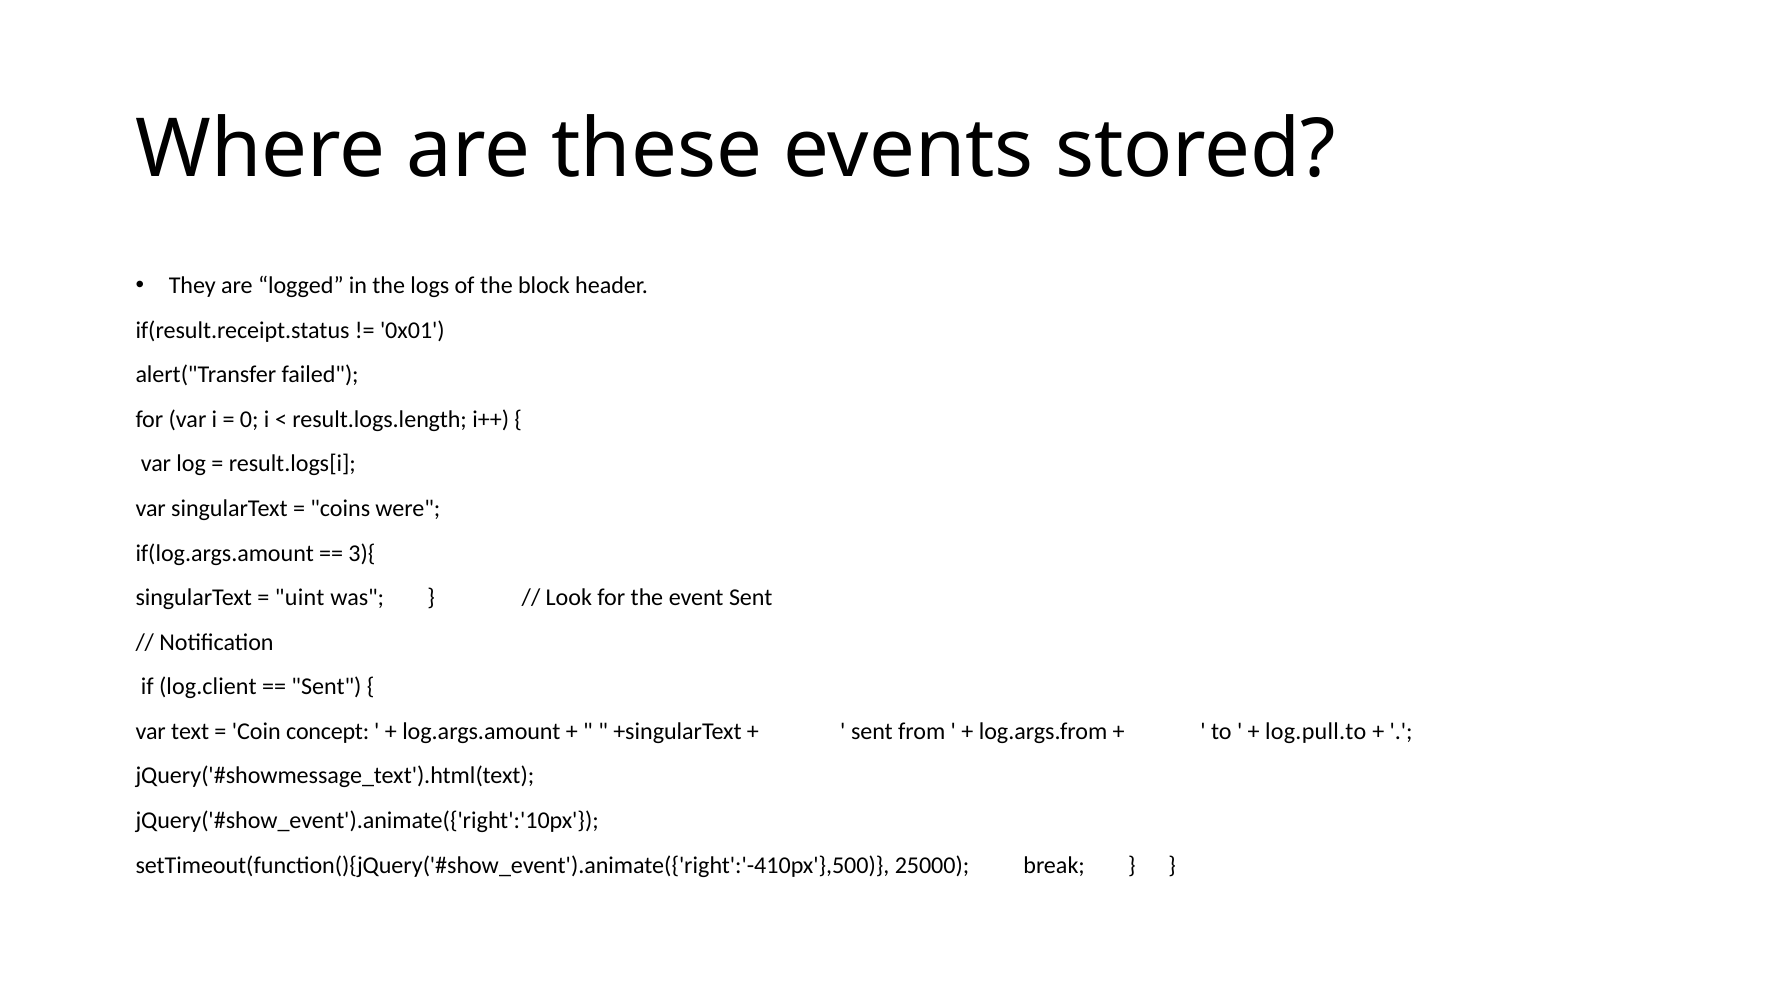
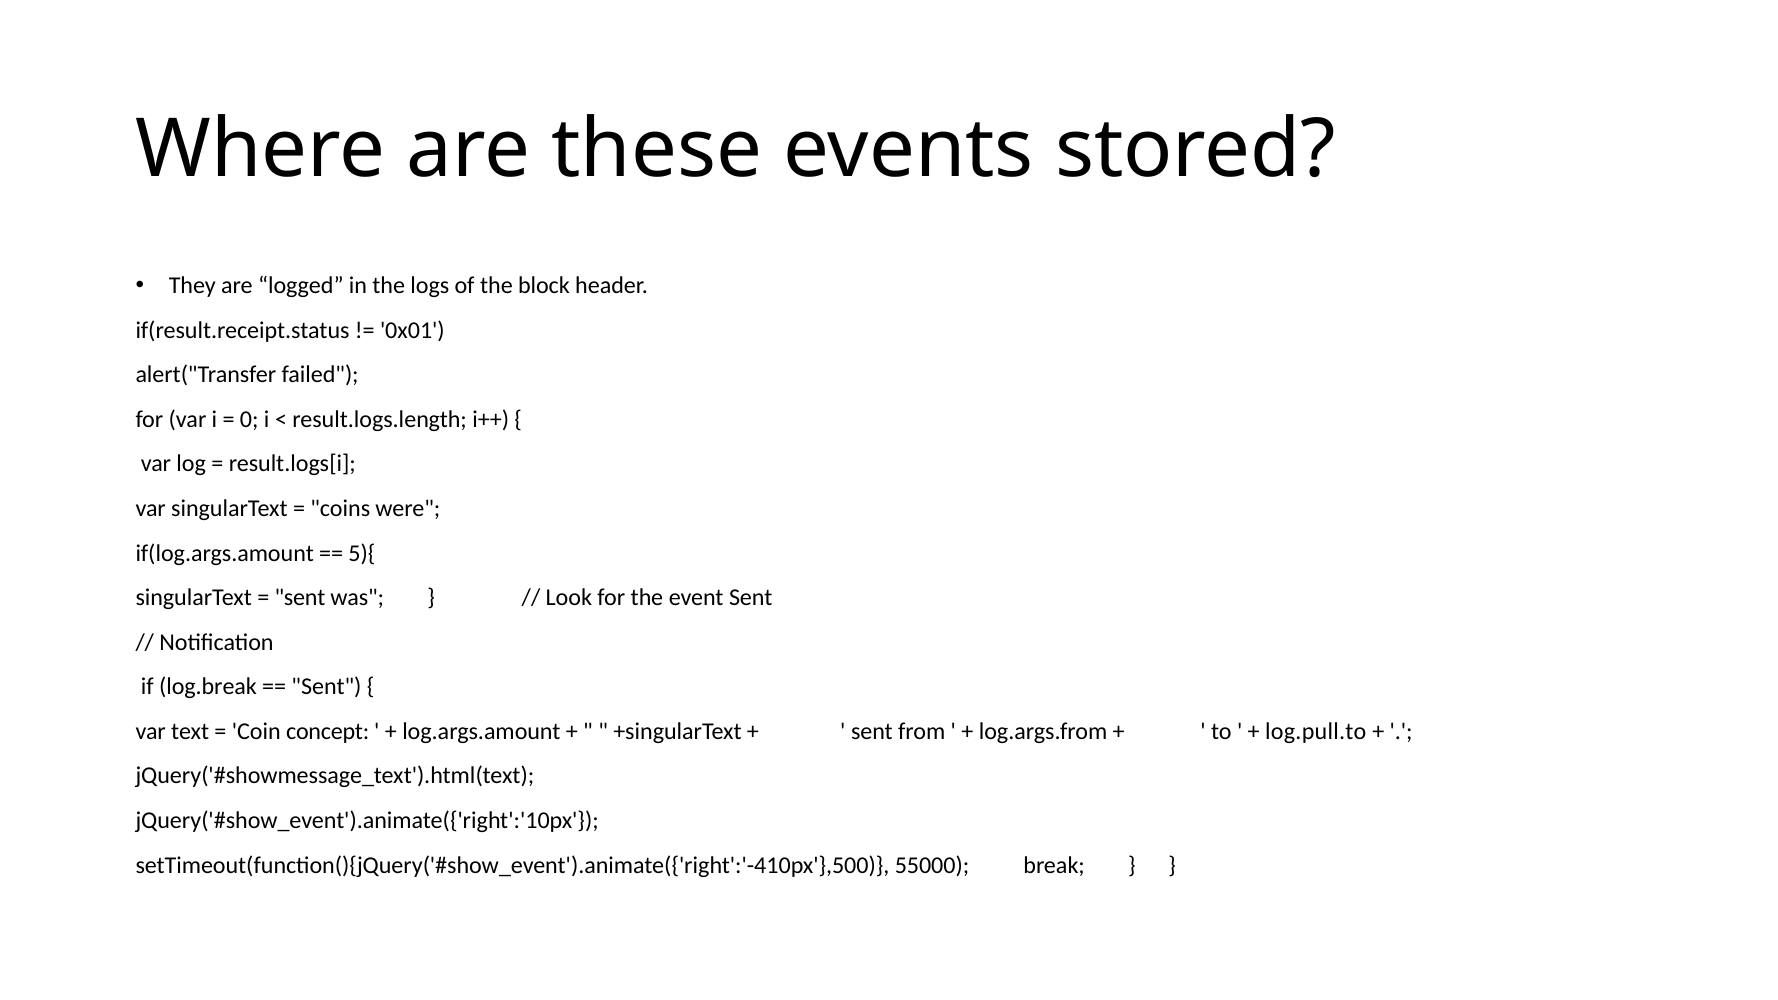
3){: 3){ -> 5){ (362, 553)
uint: uint -> sent (300, 598)
log.client: log.client -> log.break (208, 687)
25000: 25000 -> 55000 (932, 865)
